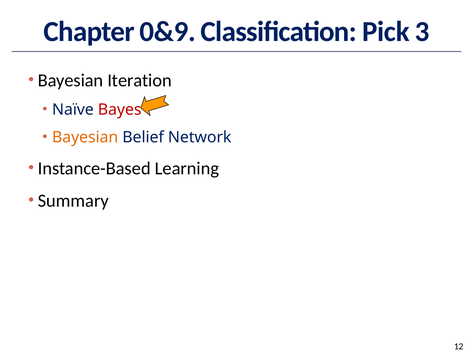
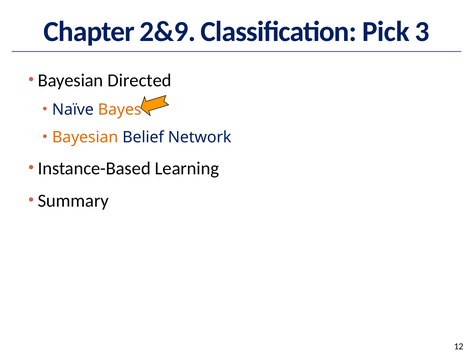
0&9: 0&9 -> 2&9 (168, 32)
Iteration: Iteration -> Directed (140, 80)
Bayes colour: red -> orange (120, 110)
